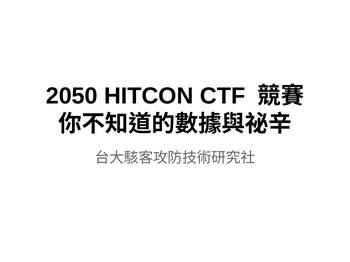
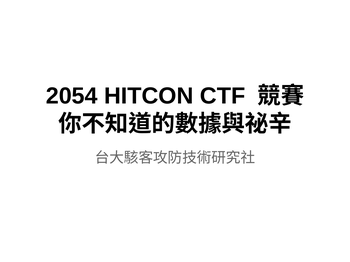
2050: 2050 -> 2054 (72, 96)
